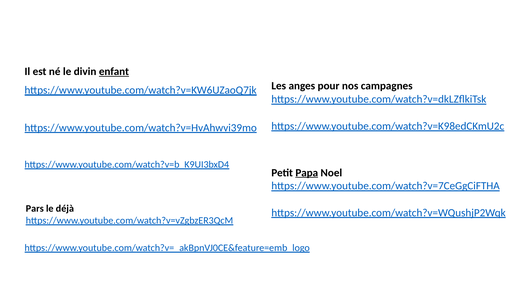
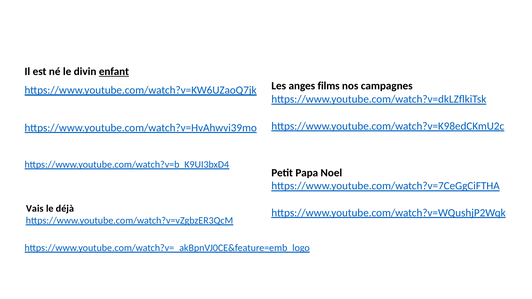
pour: pour -> films (329, 86)
Papa underline: present -> none (307, 173)
Pars: Pars -> Vais (35, 209)
